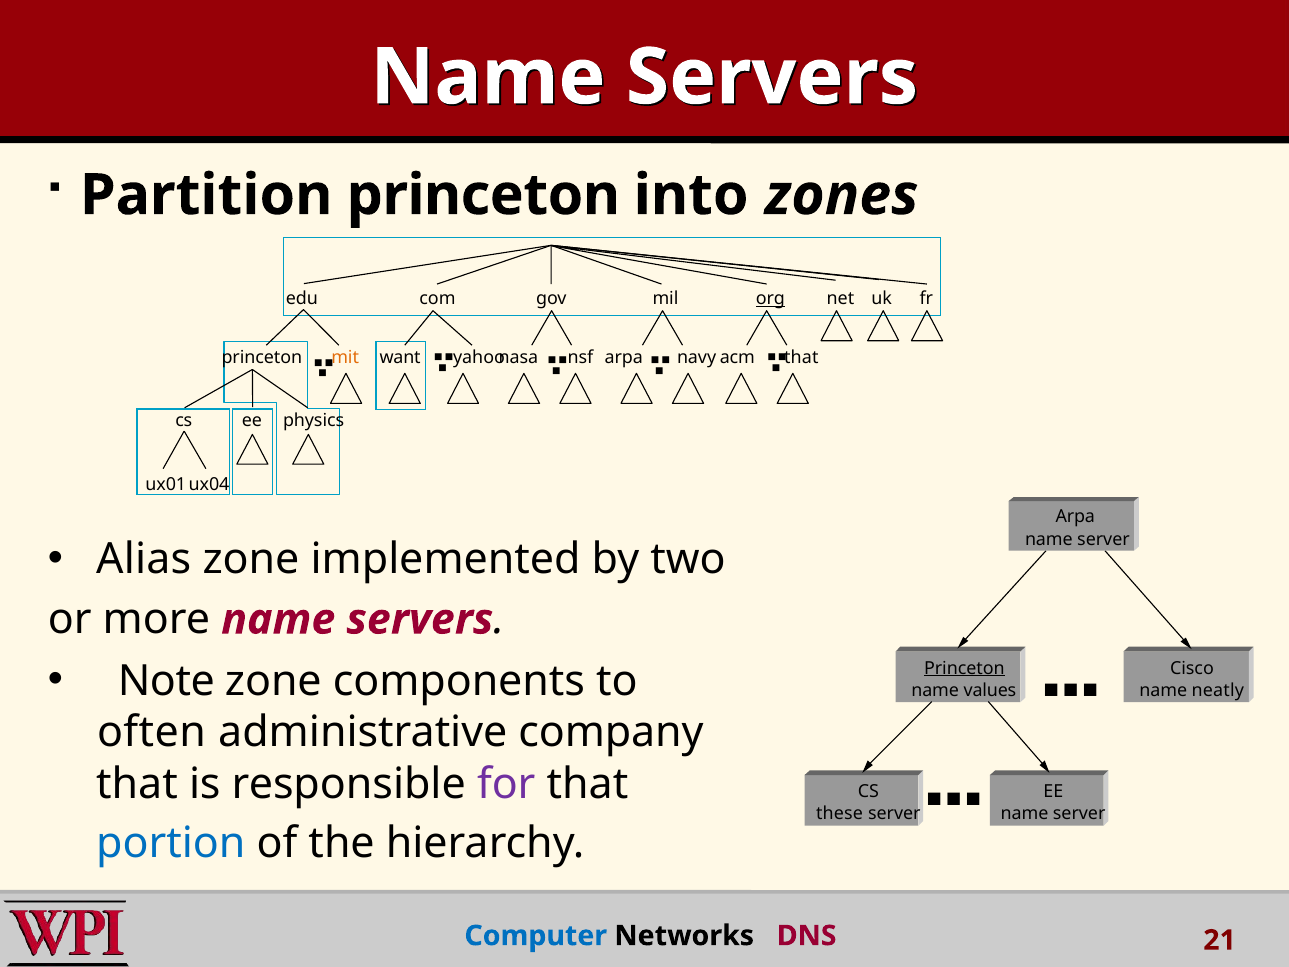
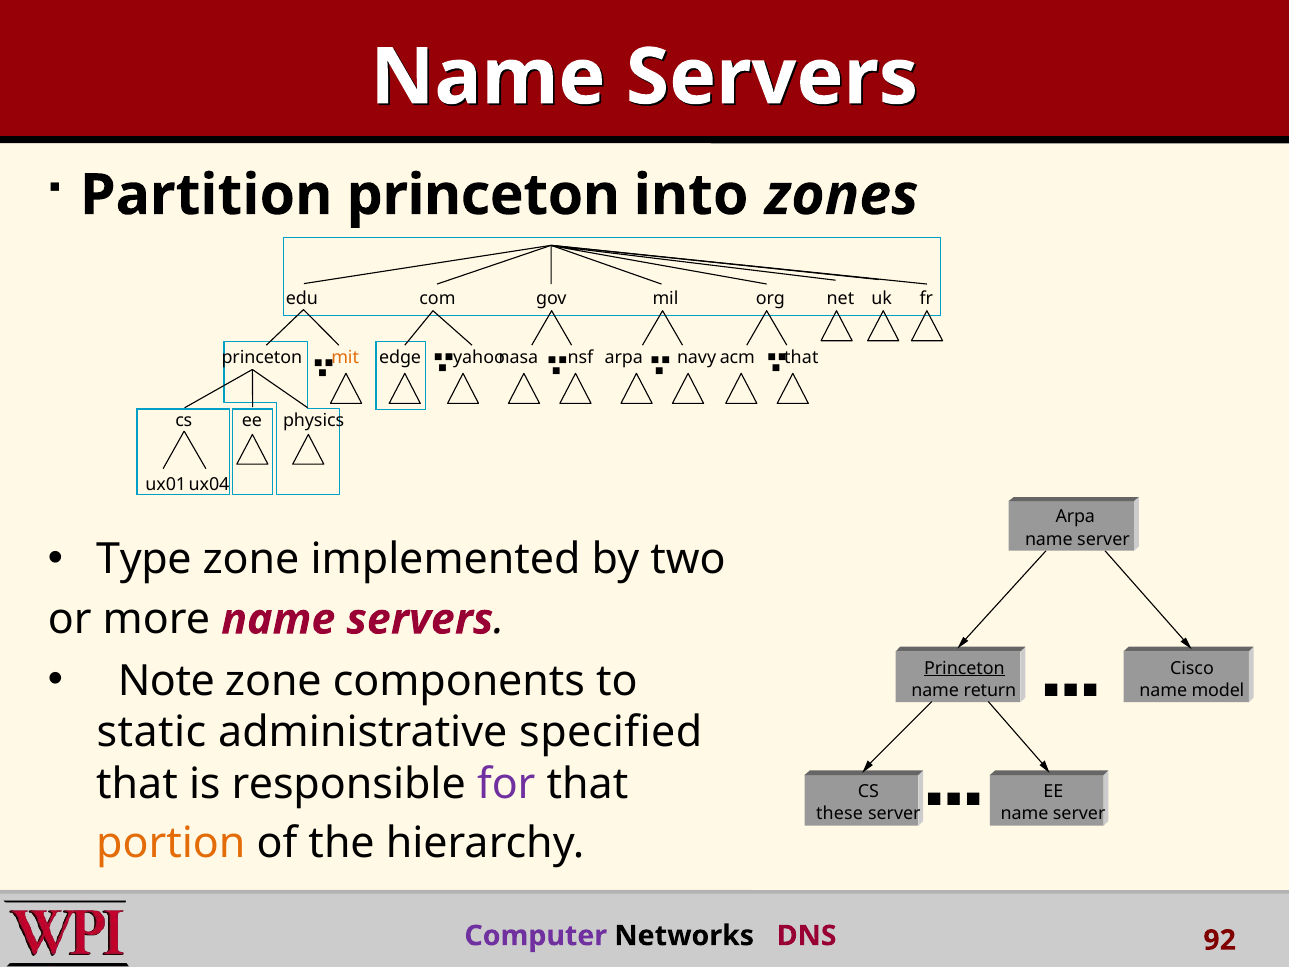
org underline: present -> none (770, 299)
want: want -> edge (400, 357)
Alias: Alias -> Type (144, 559)
values: values -> return (990, 690)
neatly: neatly -> model (1218, 690)
often: often -> static (151, 732)
company: company -> specified (611, 732)
portion colour: blue -> orange (171, 843)
Computer colour: blue -> purple (536, 936)
21: 21 -> 92 (1220, 940)
